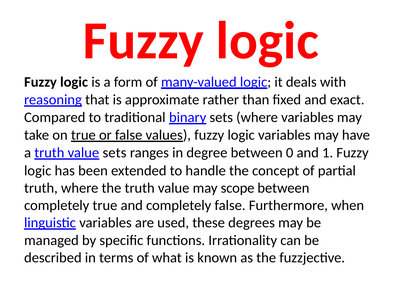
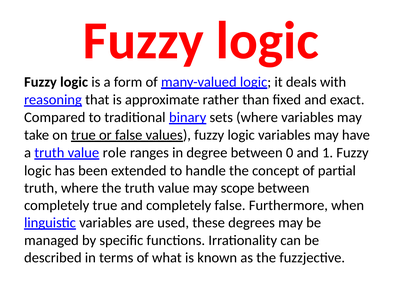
value sets: sets -> role (115, 153)
